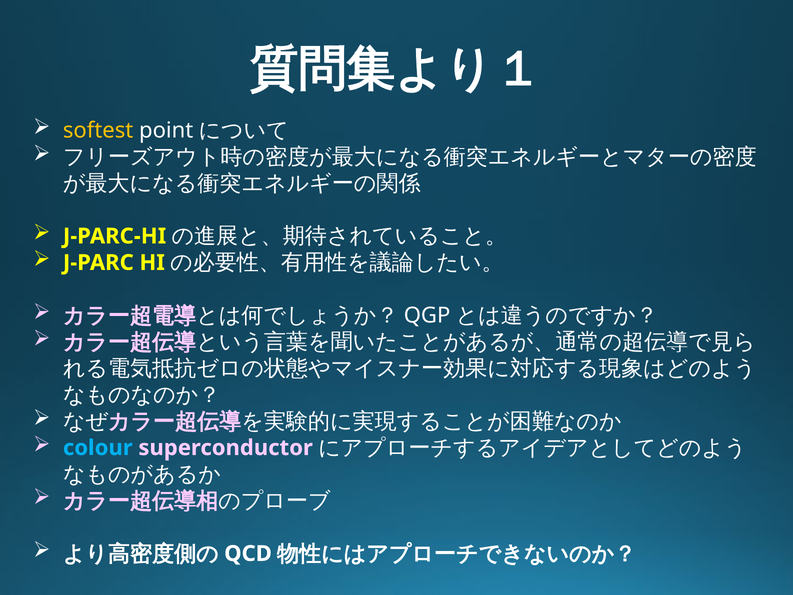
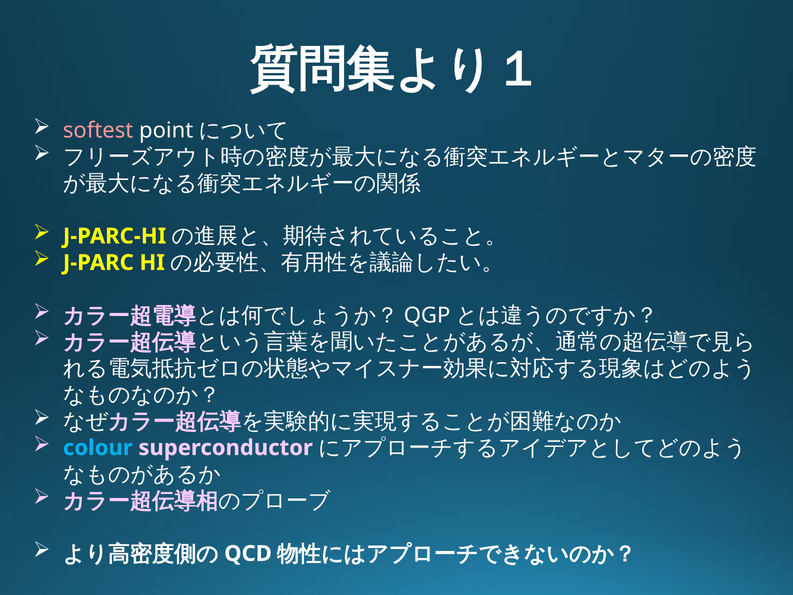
softest colour: yellow -> pink (98, 130)
